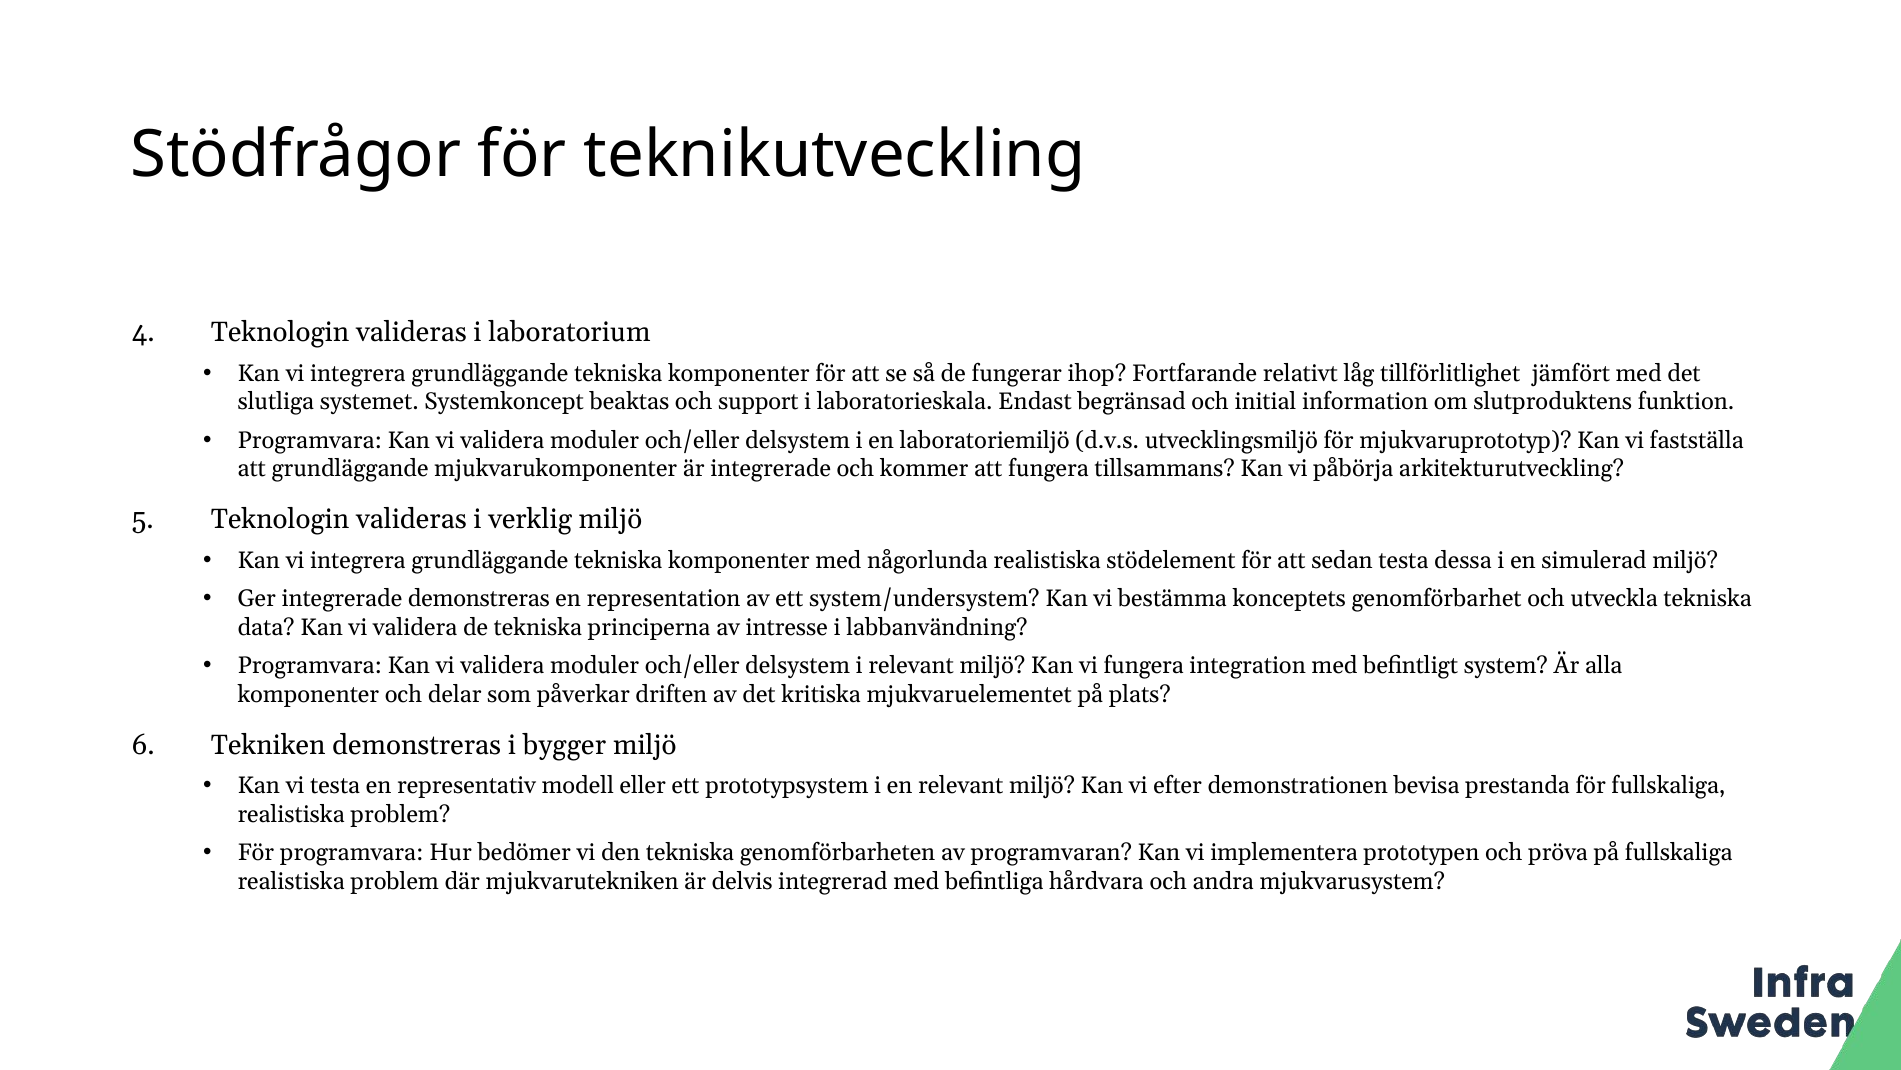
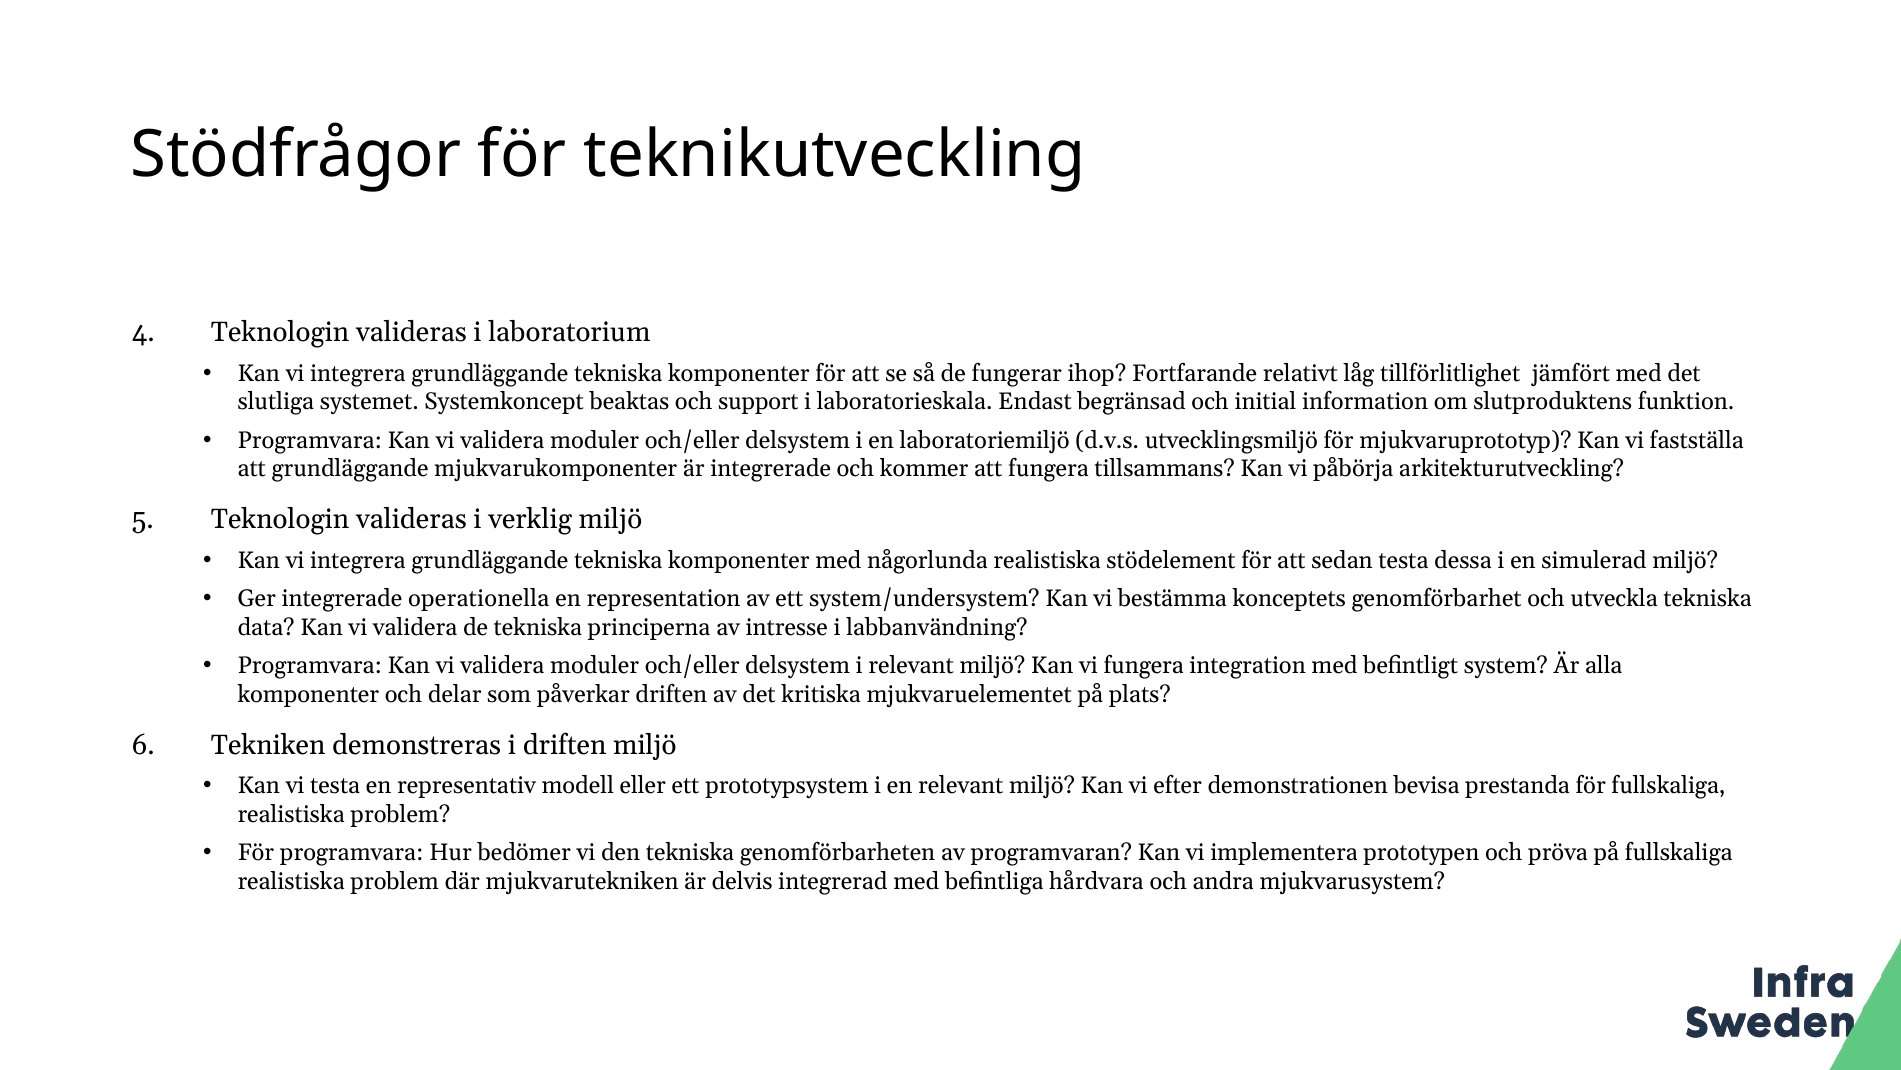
integrerade demonstreras: demonstreras -> operationella (479, 598)
i bygger: bygger -> driften (565, 745)
